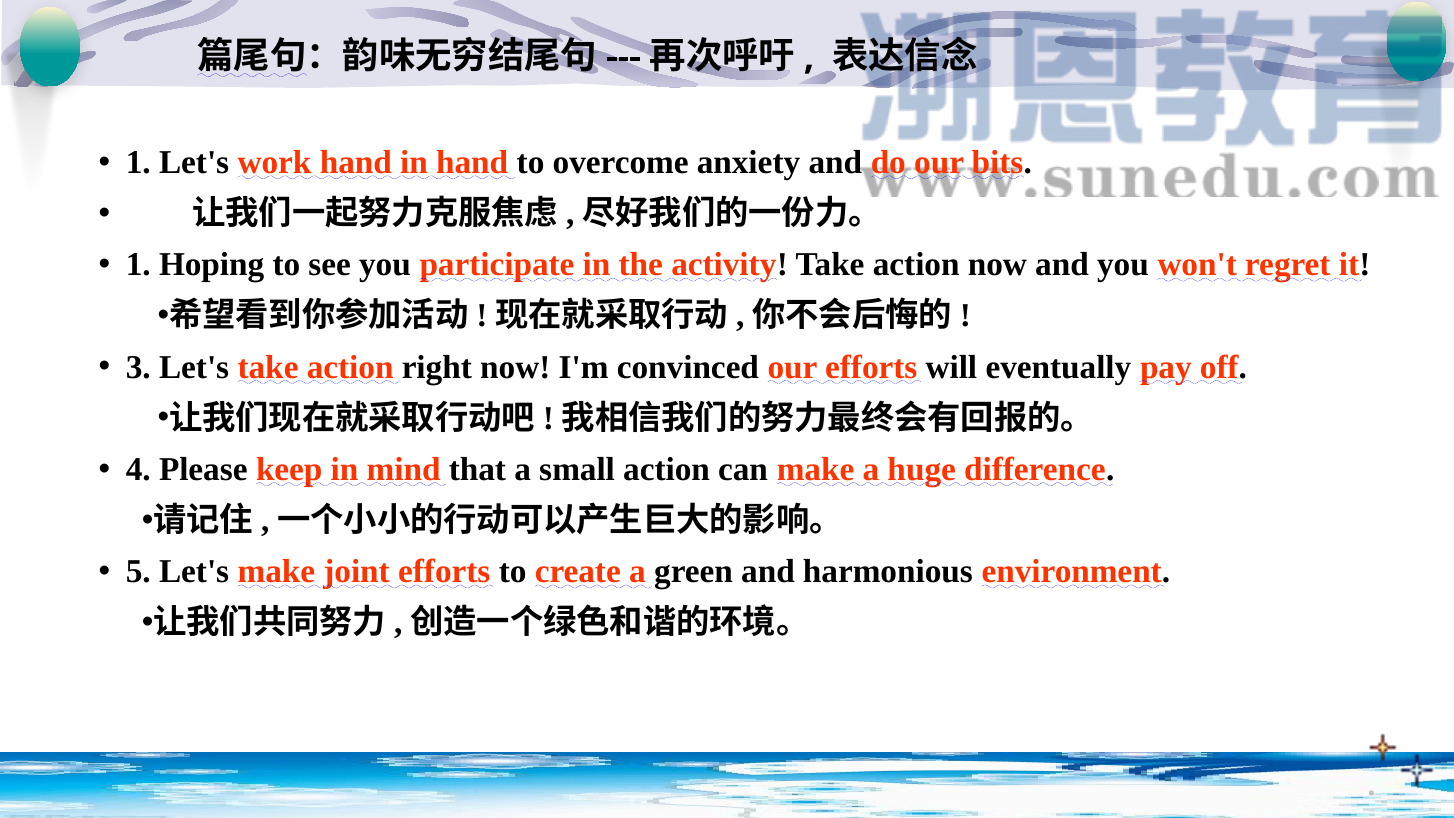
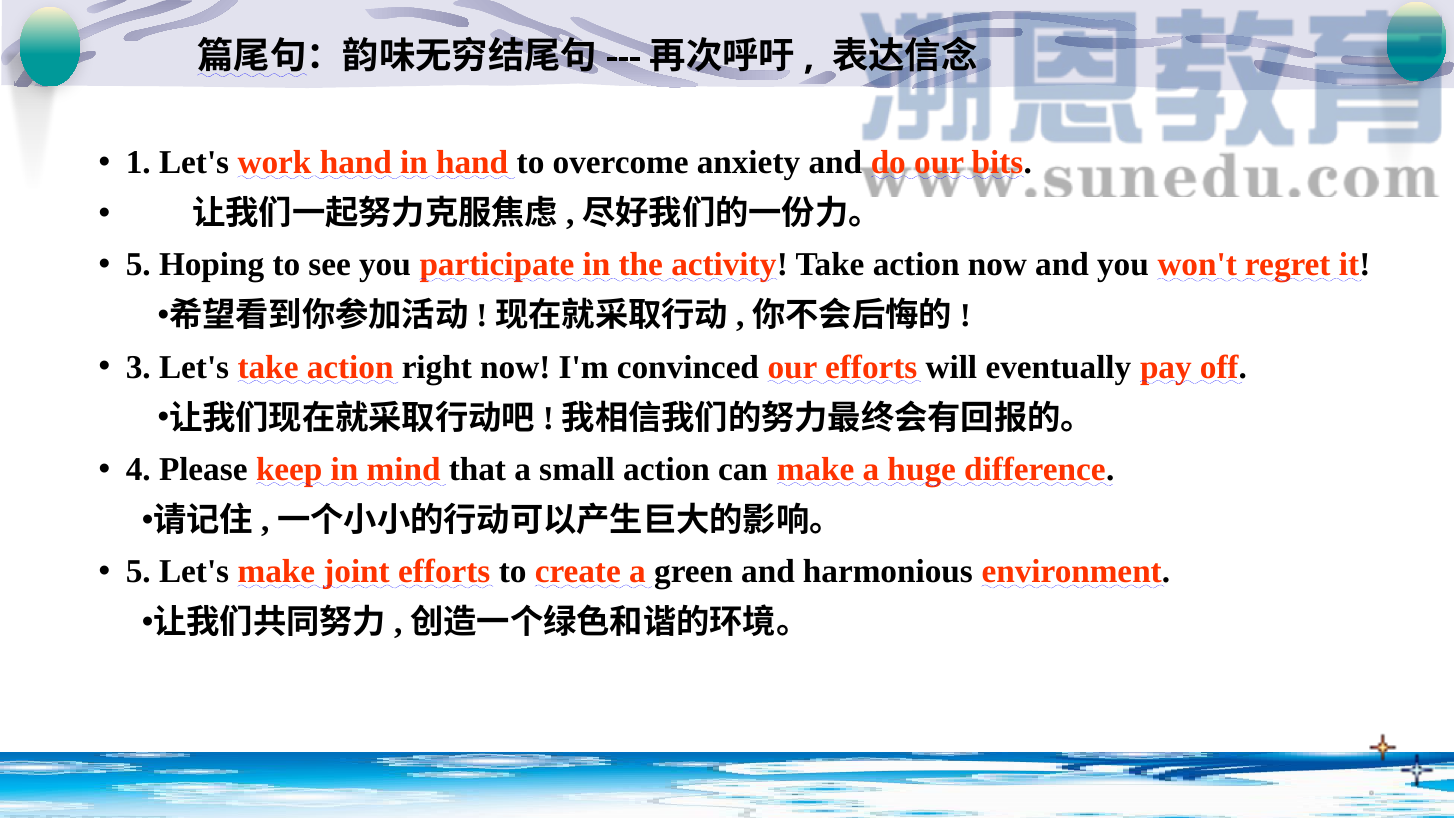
1: 1 -> 5 (138, 265)
